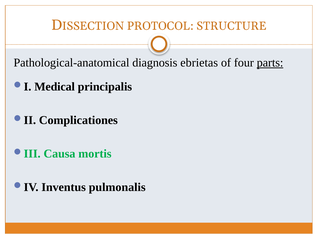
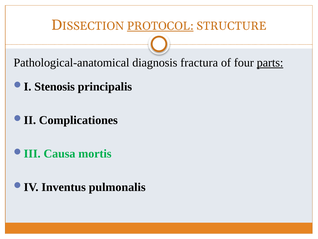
PROTOCOL underline: none -> present (160, 26)
ebrietas: ebrietas -> fractura (199, 63)
Medical: Medical -> Stenosis (55, 87)
